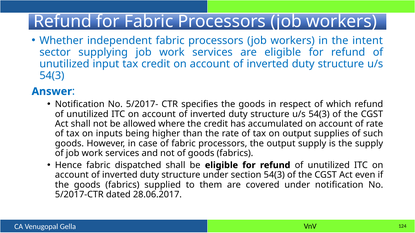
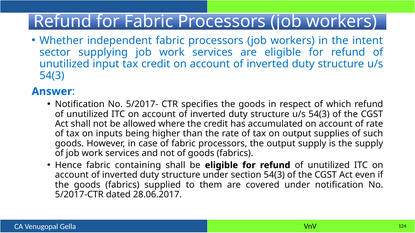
dispatched: dispatched -> containing (138, 165)
